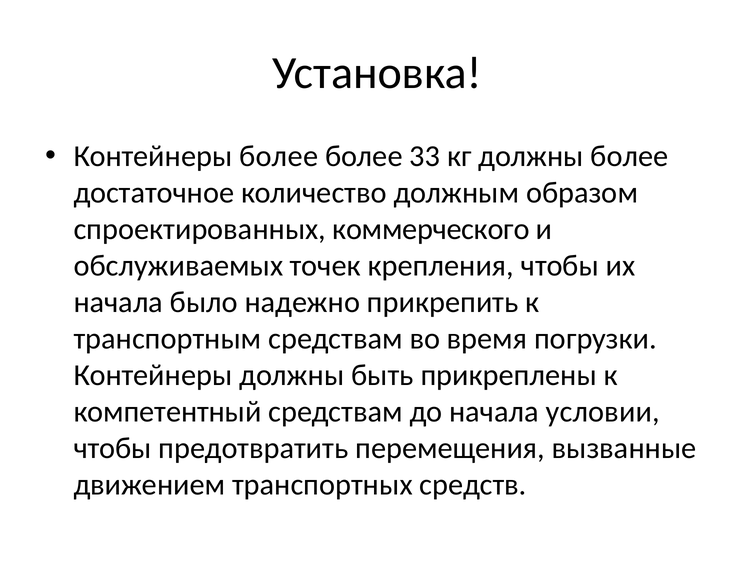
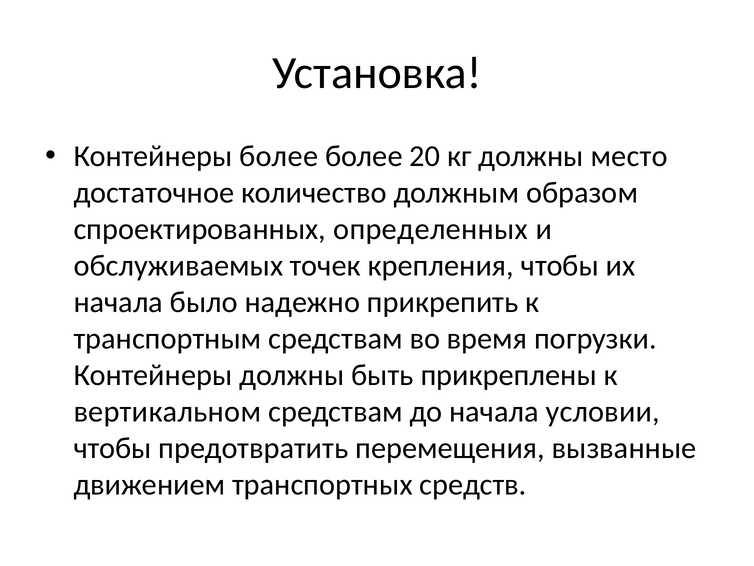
33: 33 -> 20 (425, 156)
должны более: более -> место (629, 156)
коммерческого: коммерческого -> определенных (431, 229)
компетентный: компетентный -> вертикальном (167, 411)
